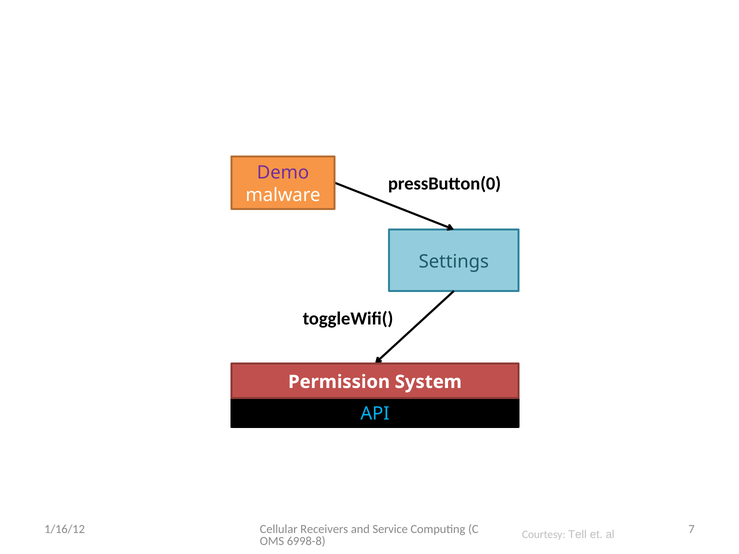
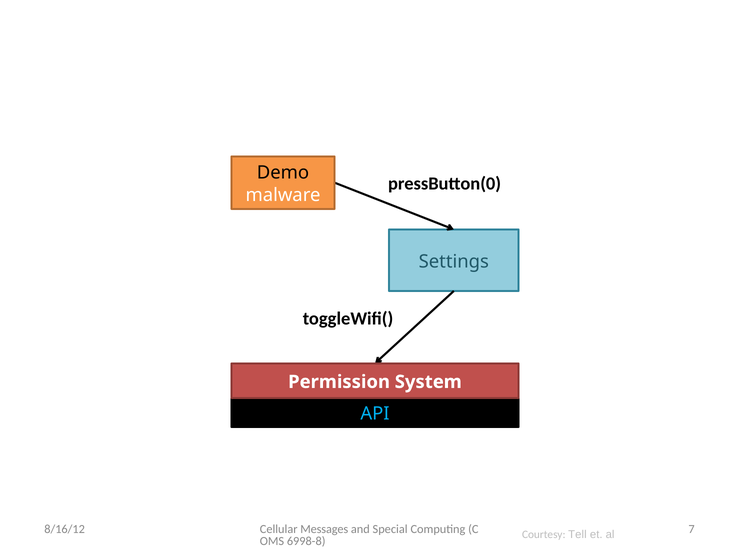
Demo colour: purple -> black (283, 173)
Receivers: Receivers -> Messages (324, 529)
Service: Service -> Special (390, 529)
1/16/12: 1/16/12 -> 8/16/12 (65, 529)
